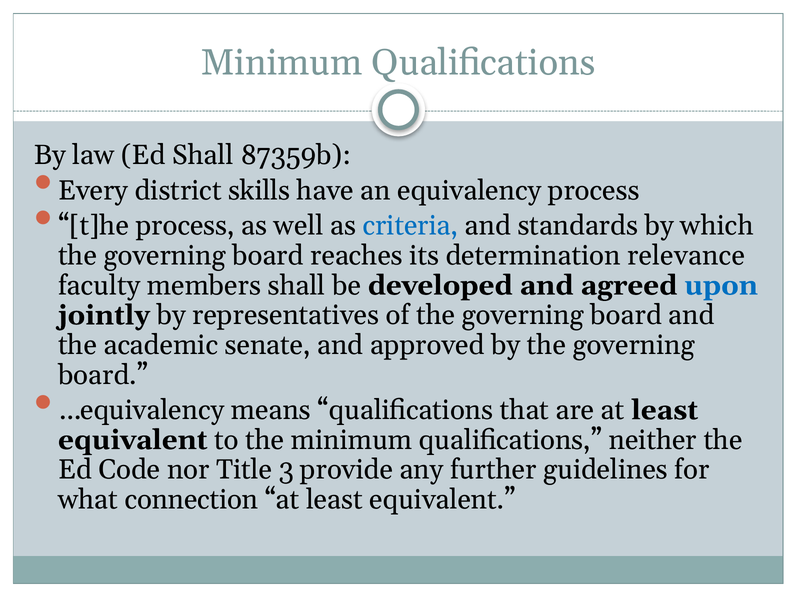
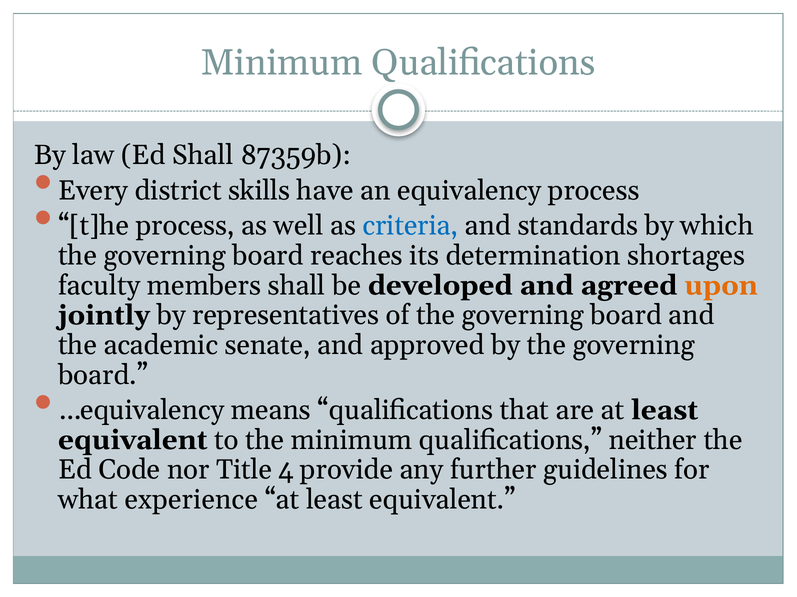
relevance: relevance -> shortages (686, 256)
upon colour: blue -> orange (721, 286)
3: 3 -> 4 (286, 470)
connection: connection -> experience (191, 500)
